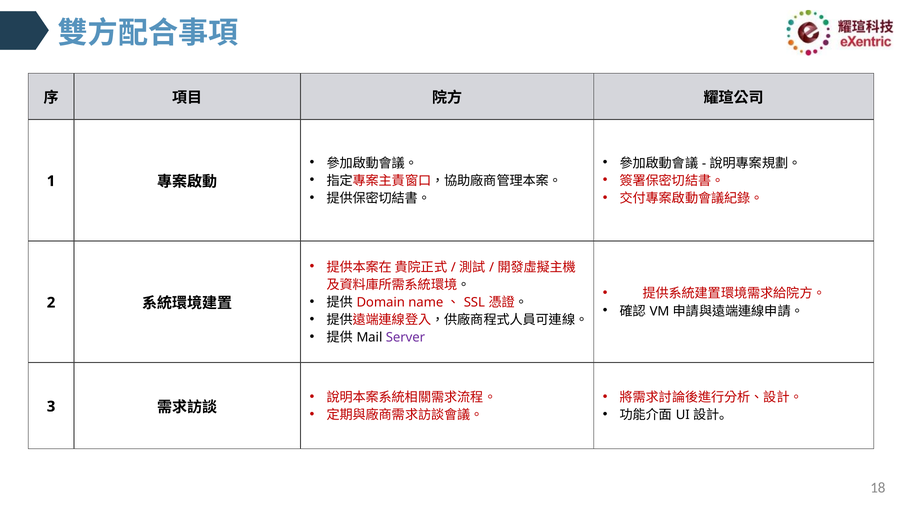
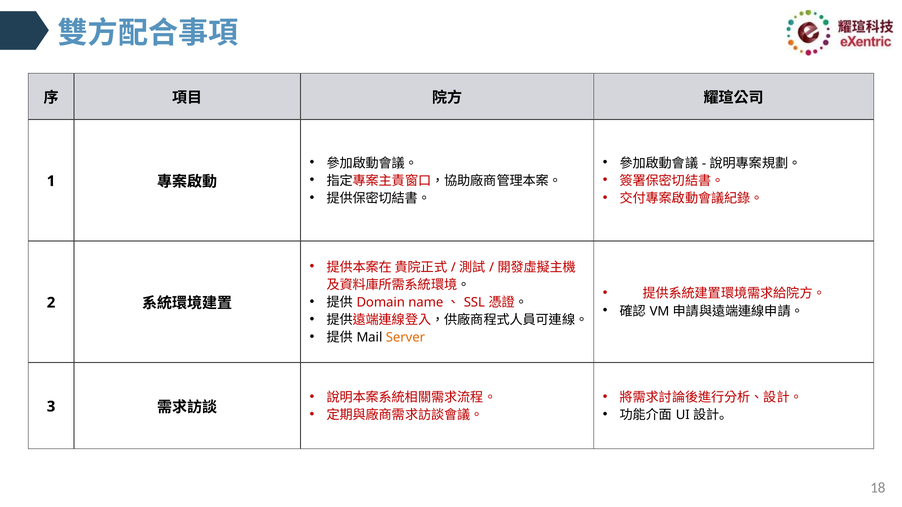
Server colour: purple -> orange (405, 338)
